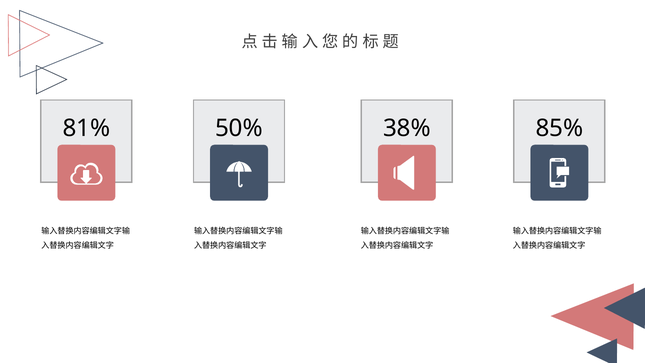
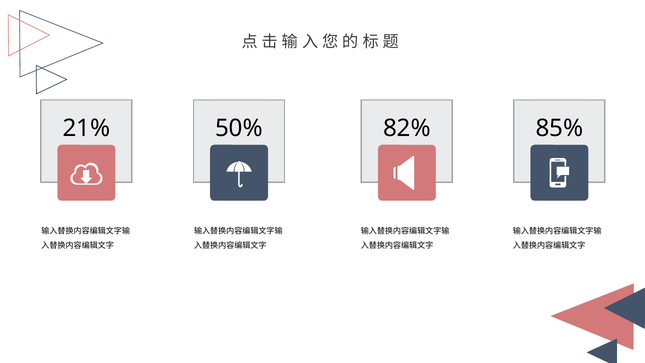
81%: 81% -> 21% (86, 128)
38%: 38% -> 82% (407, 128)
